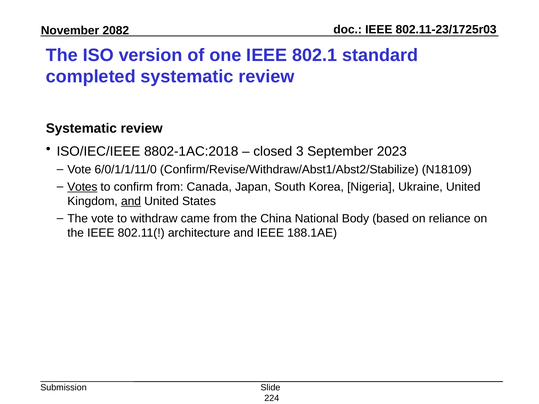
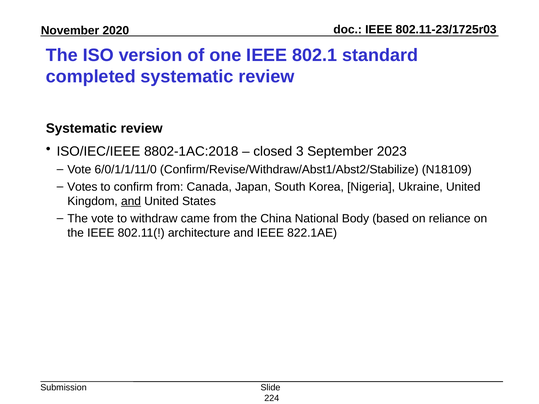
2082: 2082 -> 2020 (116, 31)
Votes underline: present -> none (82, 187)
188.1AE: 188.1AE -> 822.1AE (312, 233)
